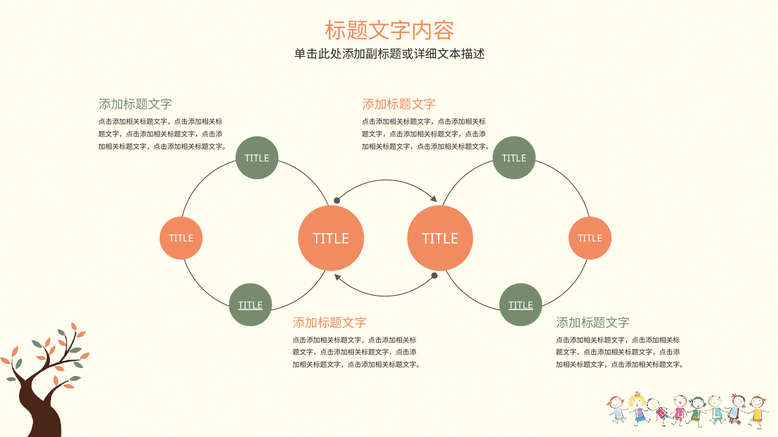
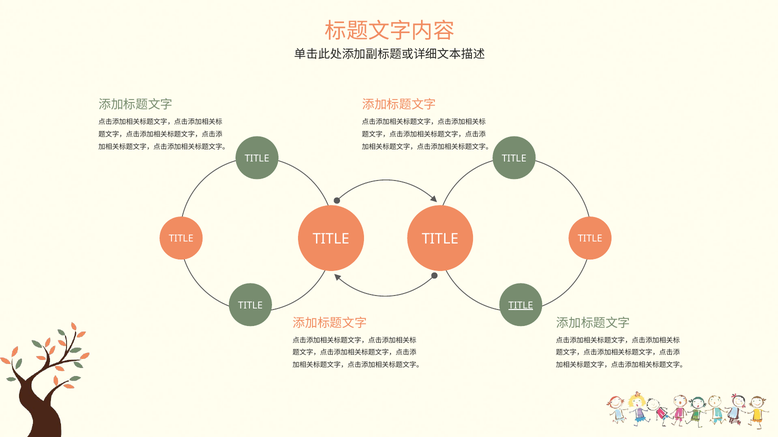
TITLE underline: present -> none (250, 306)
